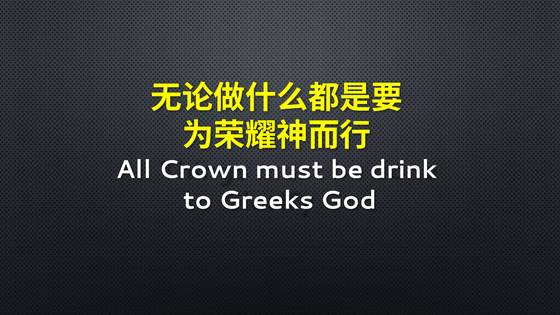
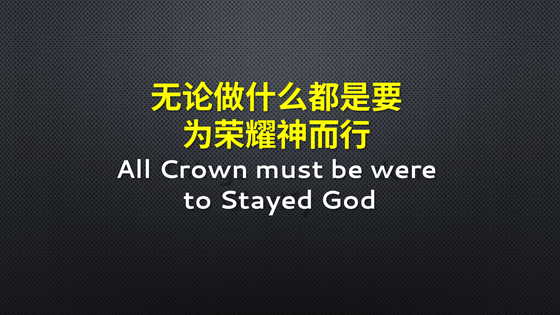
drink: drink -> were (404, 170)
Greeks: Greeks -> Stayed (266, 201)
